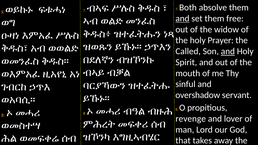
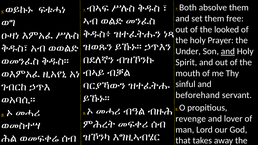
and underline: present -> none (182, 18)
widow: widow -> looked (227, 29)
Called: Called -> Under (188, 51)
overshadow: overshadow -> beforehand (198, 95)
